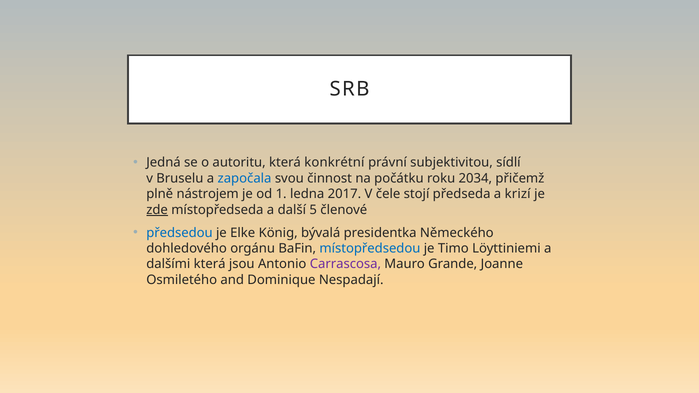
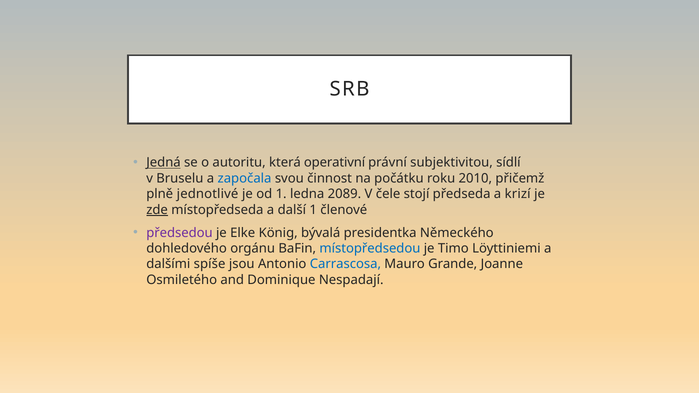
Jedná underline: none -> present (163, 163)
konkrétní: konkrétní -> operativní (335, 163)
2034: 2034 -> 2010 (475, 178)
nástrojem: nástrojem -> jednotlivé (208, 194)
2017: 2017 -> 2089 (344, 194)
další 5: 5 -> 1 (313, 210)
předsedou colour: blue -> purple (179, 233)
dalšími která: která -> spíše (210, 264)
Carrascosa colour: purple -> blue (345, 264)
